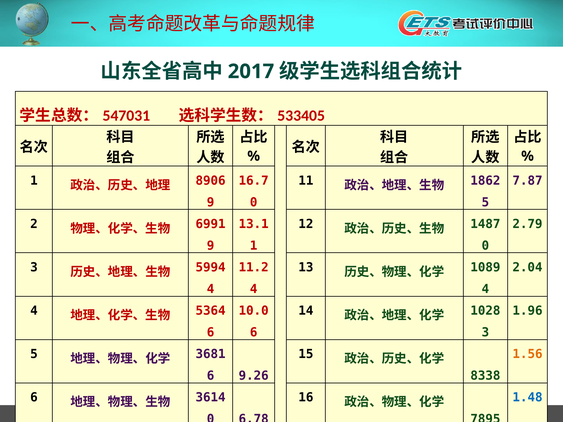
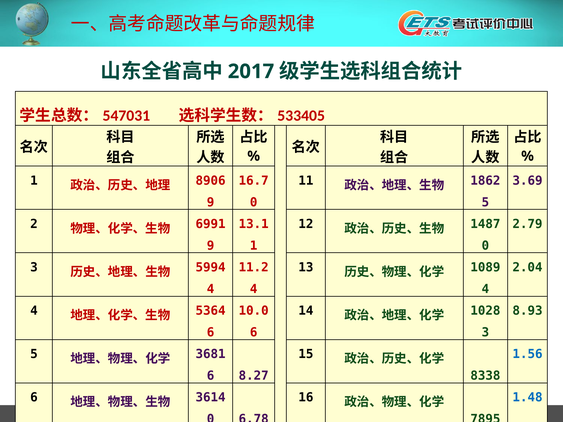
7.87: 7.87 -> 3.69 (528, 181)
1.96: 1.96 -> 8.93 (528, 311)
1.56 colour: orange -> blue (528, 354)
9.26: 9.26 -> 8.27 (254, 376)
